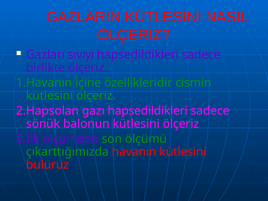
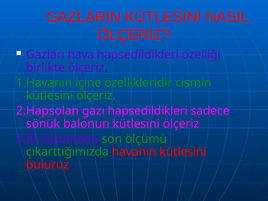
sıvıyı: sıvıyı -> hava (81, 55)
sadece: sadece -> özelliği (201, 55)
